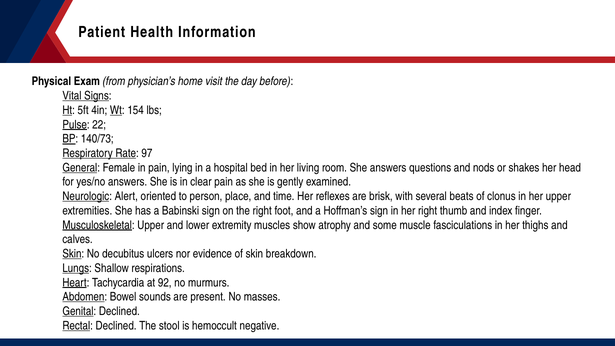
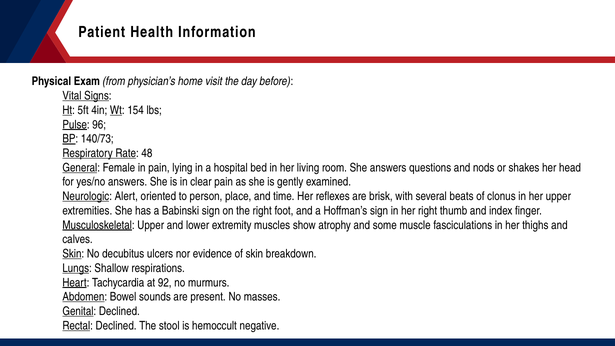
22: 22 -> 96 (99, 125)
97: 97 -> 48 (147, 153)
